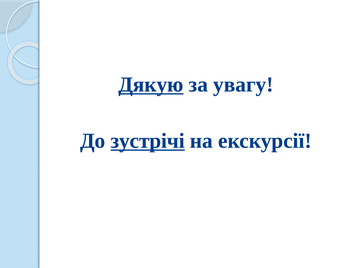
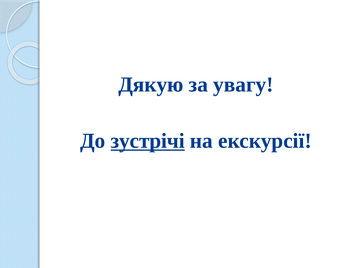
Дякую underline: present -> none (151, 85)
